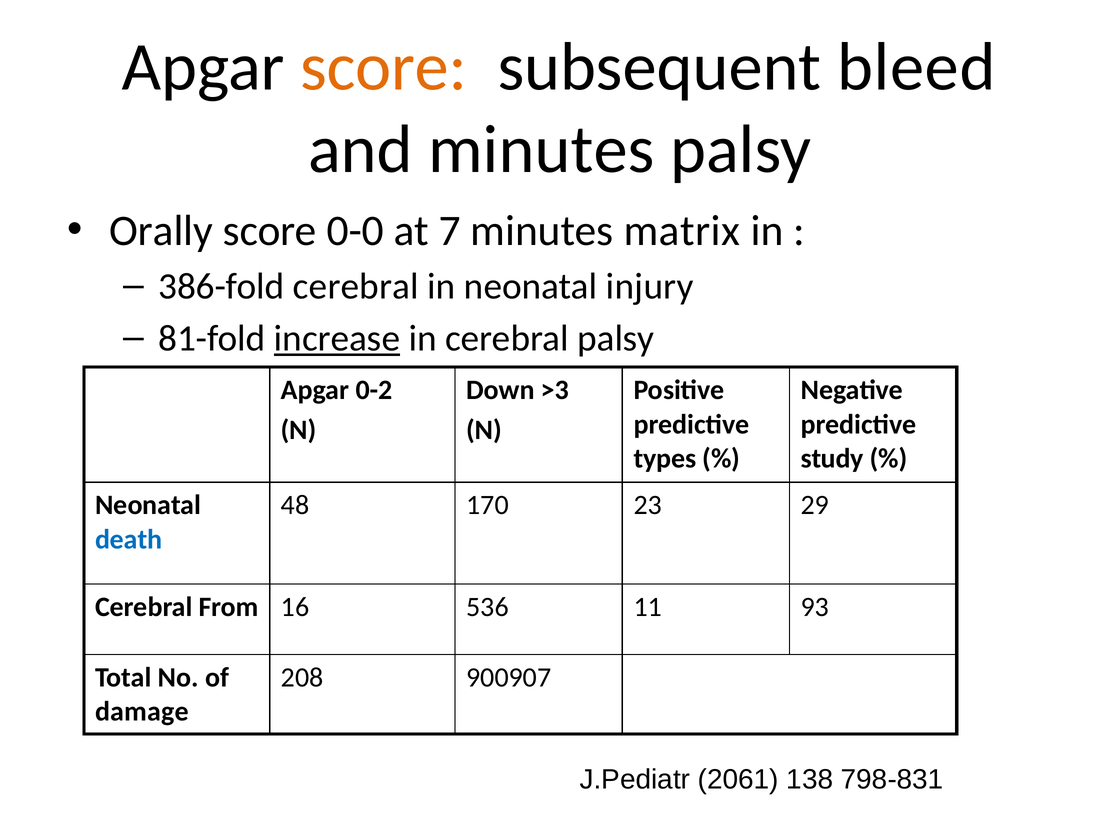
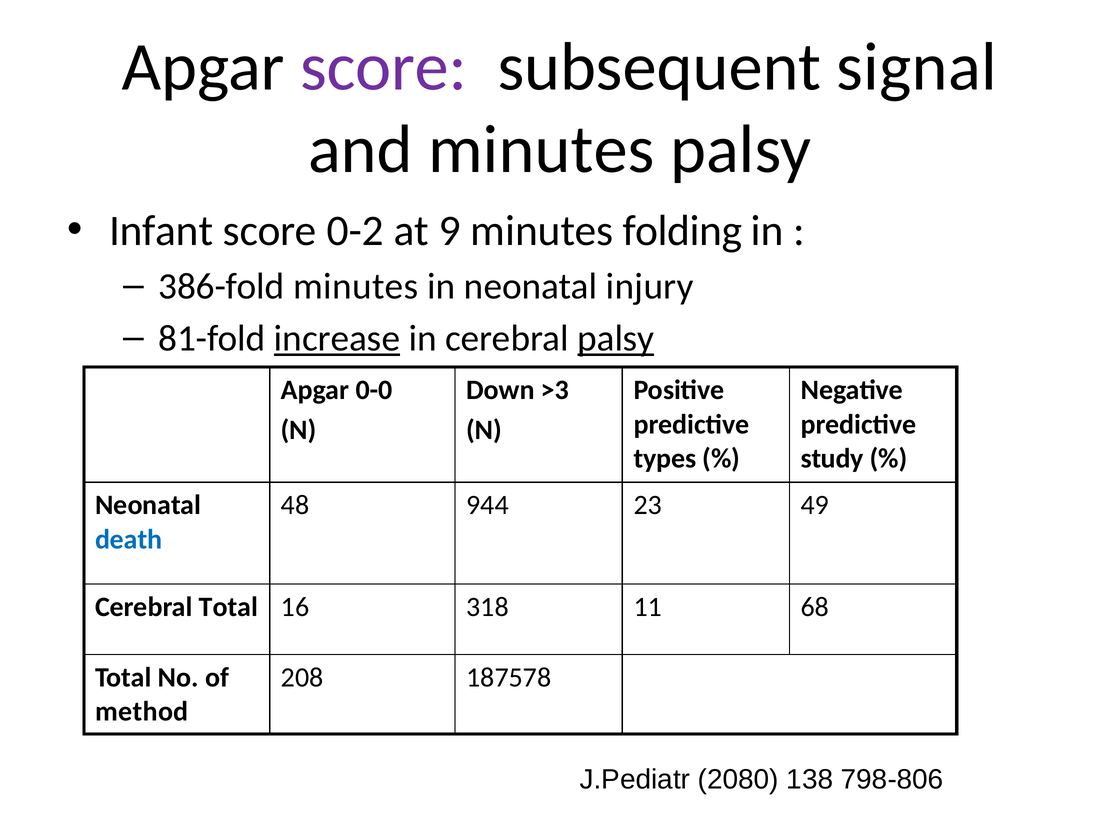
score colour: orange -> purple (383, 67)
bleed: bleed -> signal (917, 67)
Orally: Orally -> Infant (161, 231)
0-0: 0-0 -> 0-2 (355, 231)
7: 7 -> 9 (450, 231)
matrix: matrix -> folding (682, 231)
386-fold cerebral: cerebral -> minutes (356, 286)
palsy underline: none -> present (616, 339)
0-2: 0-2 -> 0-0 (374, 390)
170: 170 -> 944 (487, 505)
29: 29 -> 49 (815, 505)
Cerebral From: From -> Total (228, 607)
536: 536 -> 318 (487, 607)
93: 93 -> 68 (815, 607)
900907: 900907 -> 187578 (509, 677)
damage: damage -> method (142, 712)
2061: 2061 -> 2080 (738, 779)
798-831: 798-831 -> 798-806 (892, 779)
